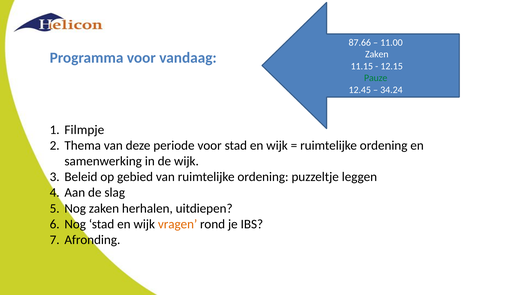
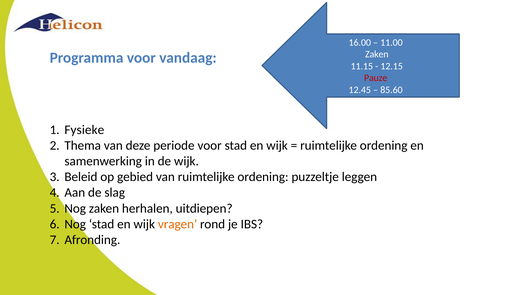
87.66: 87.66 -> 16.00 (360, 43)
Pauze colour: green -> red (376, 78)
34.24: 34.24 -> 85.60 (391, 90)
Filmpje: Filmpje -> Fysieke (84, 130)
